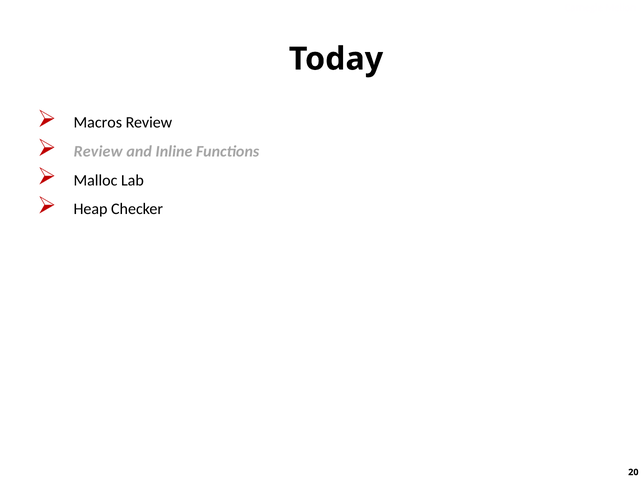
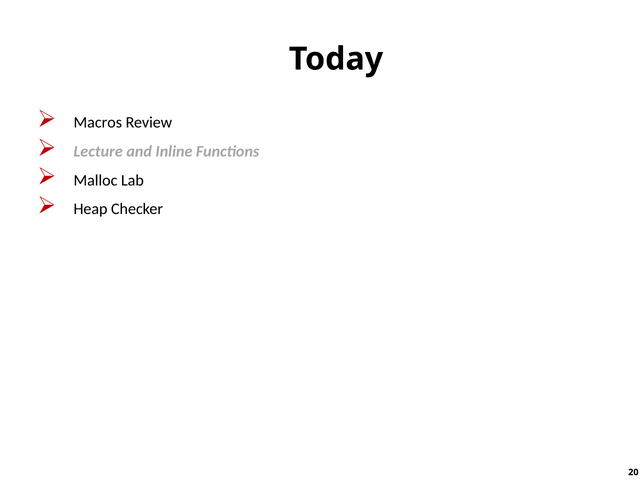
Review: Review -> Lecture (98, 151)
